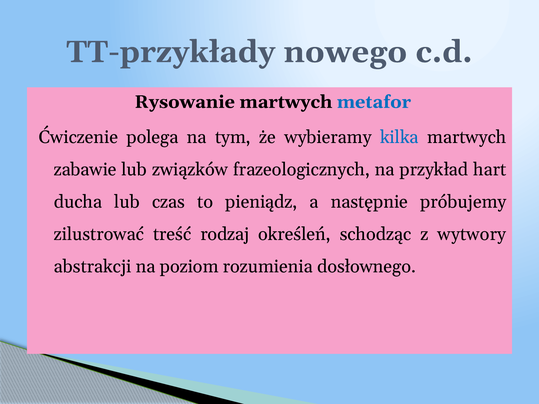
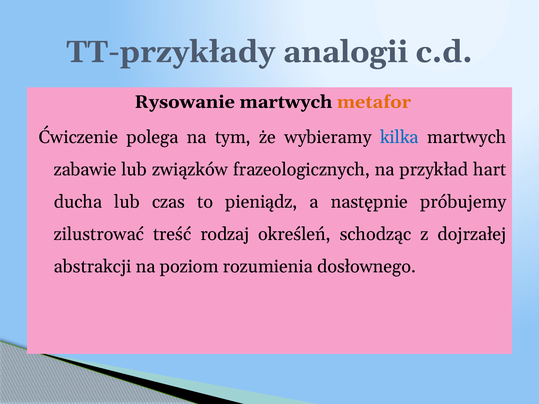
nowego: nowego -> analogii (346, 52)
metafor colour: blue -> orange (374, 102)
wytwory: wytwory -> dojrzałej (472, 234)
